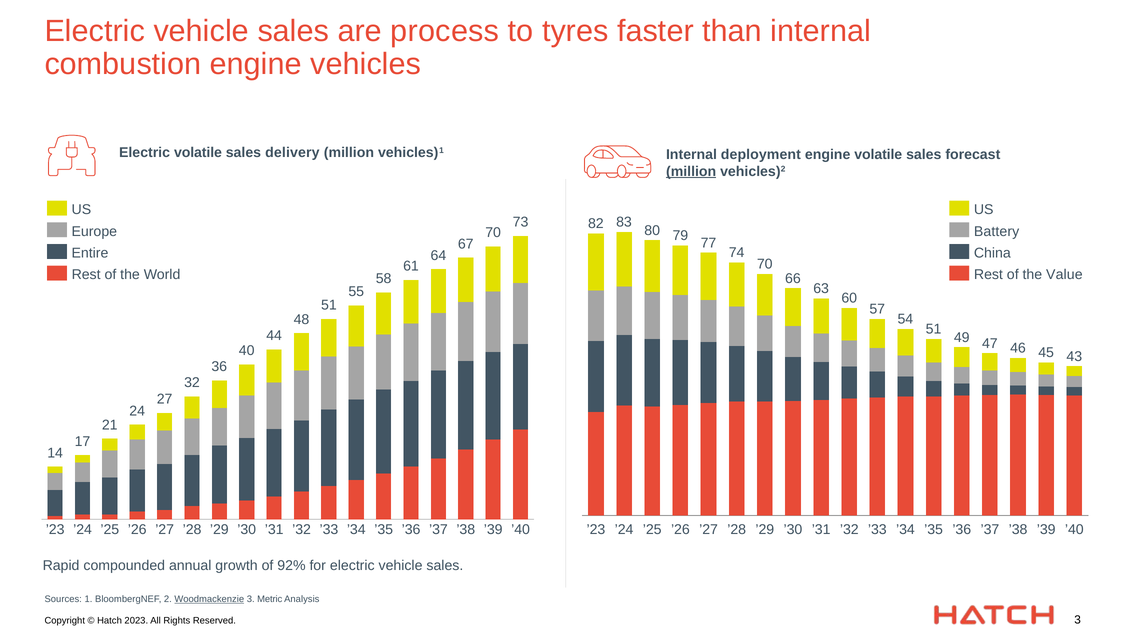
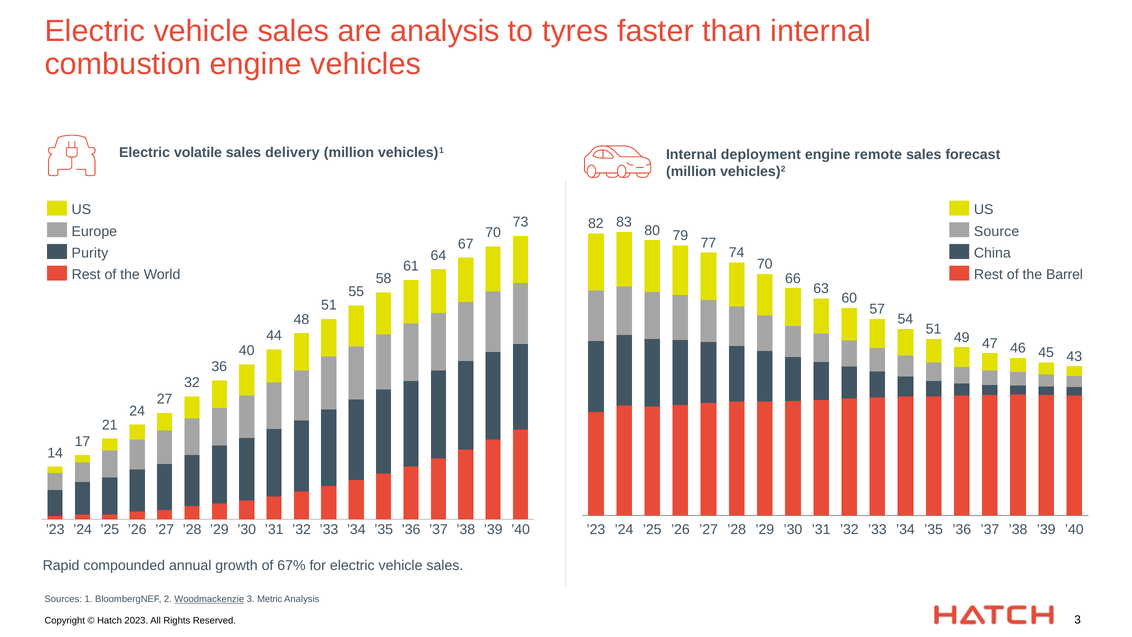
are process: process -> analysis (445, 31)
engine volatile: volatile -> remote (878, 154)
million underline: present -> none (691, 171)
Battery: Battery -> Source (997, 231)
Entire: Entire -> Purity (90, 253)
Value: Value -> Barrel (1065, 275)
92%: 92% -> 67% (291, 565)
